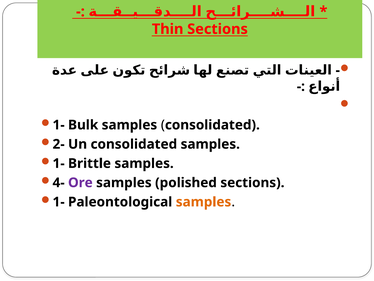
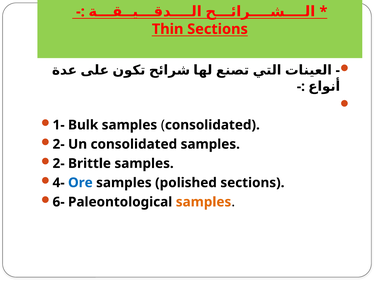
1-: 1- -> 2- (59, 163)
Ore colour: purple -> blue (80, 182)
1-: 1- -> 6- (59, 202)
